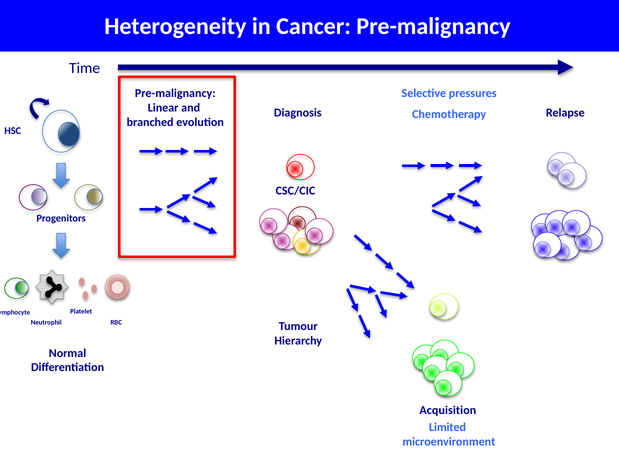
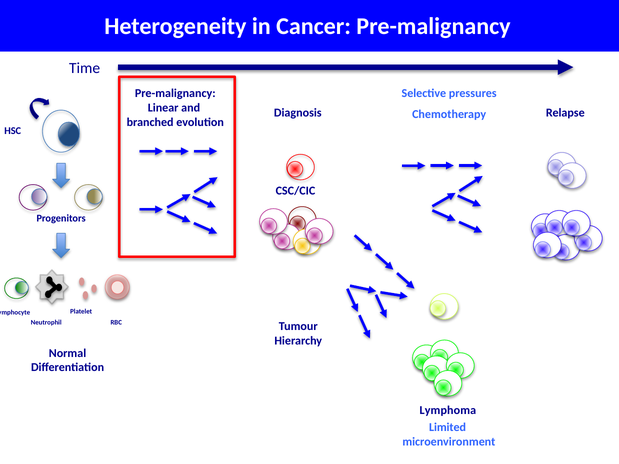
Acquisition: Acquisition -> Lymphoma (448, 411)
